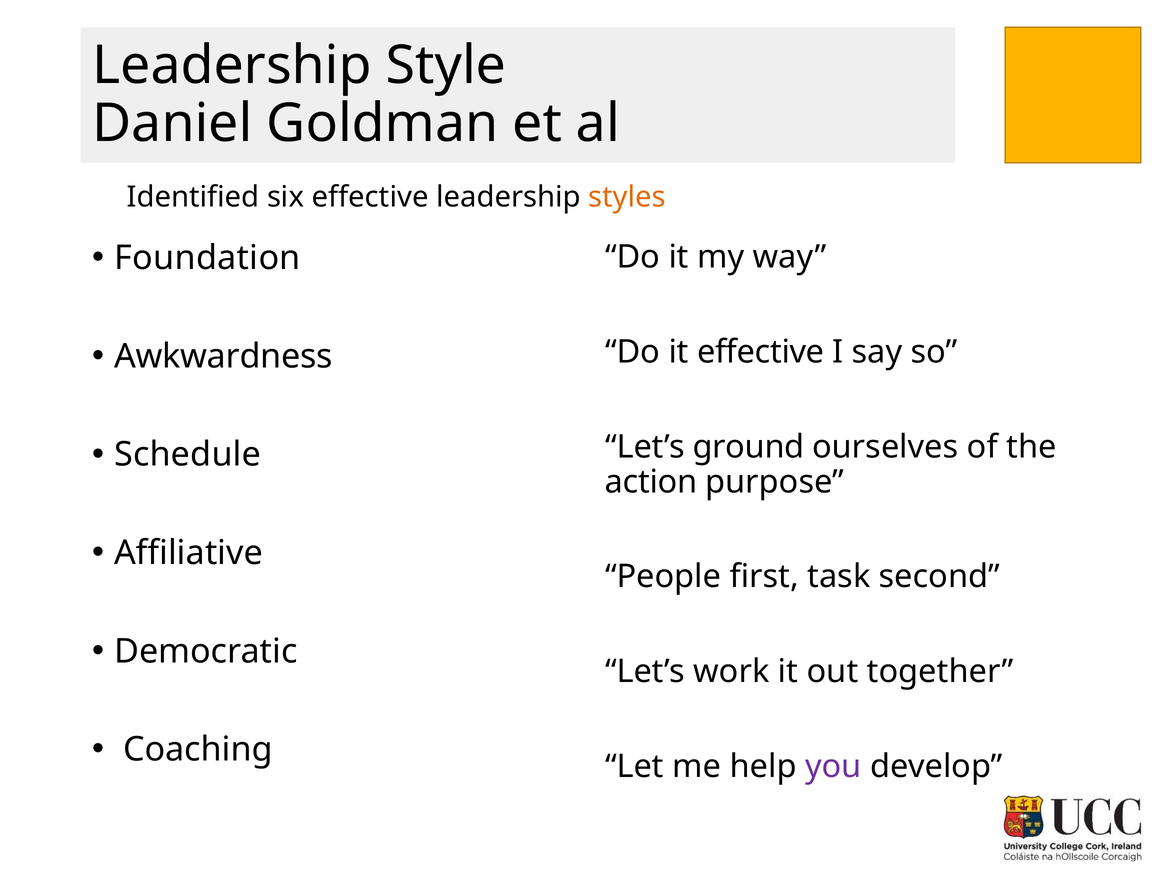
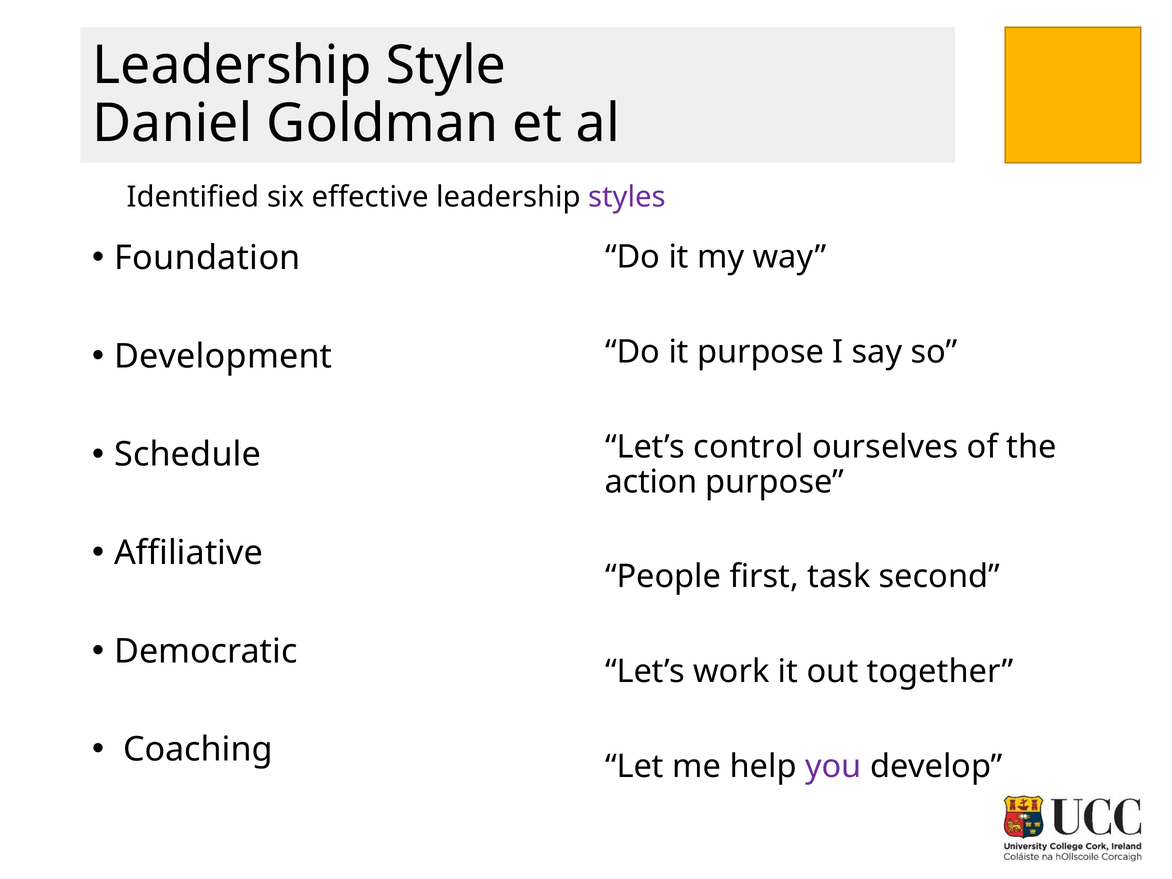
styles colour: orange -> purple (627, 197)
Awkwardness: Awkwardness -> Development (223, 356)
it effective: effective -> purpose (761, 352)
ground: ground -> control (748, 447)
